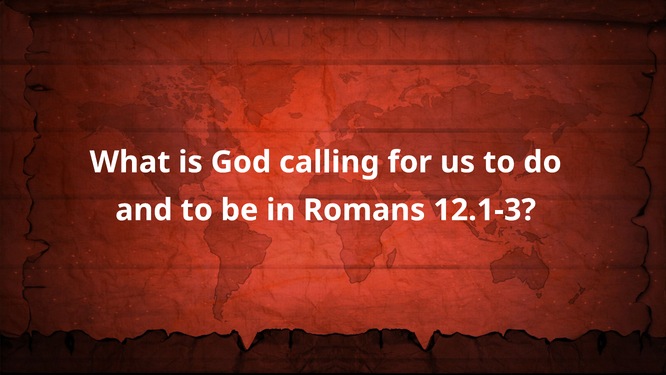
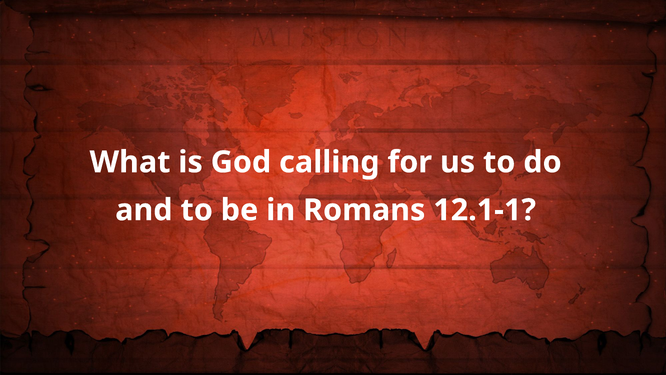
12.1-3: 12.1-3 -> 12.1-1 (485, 210)
